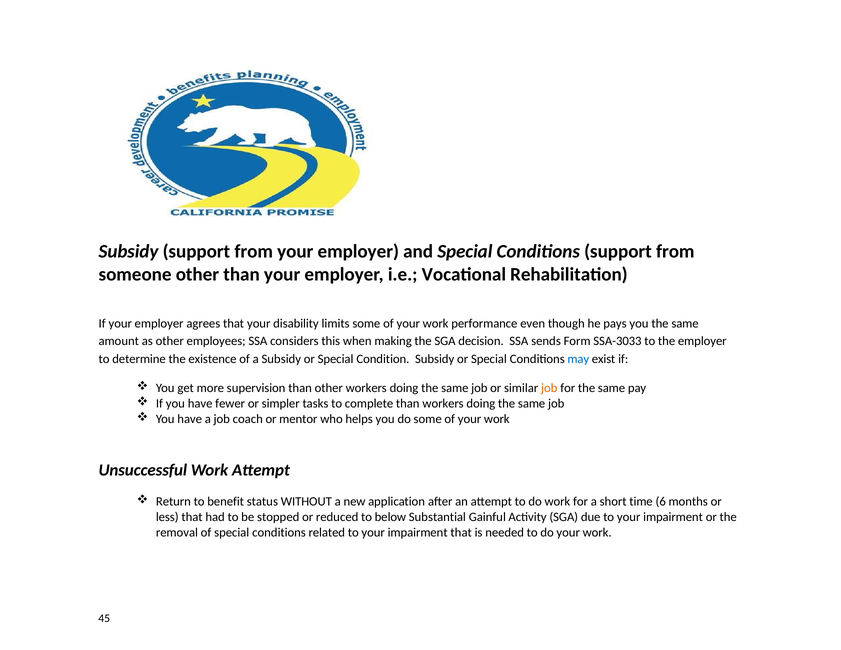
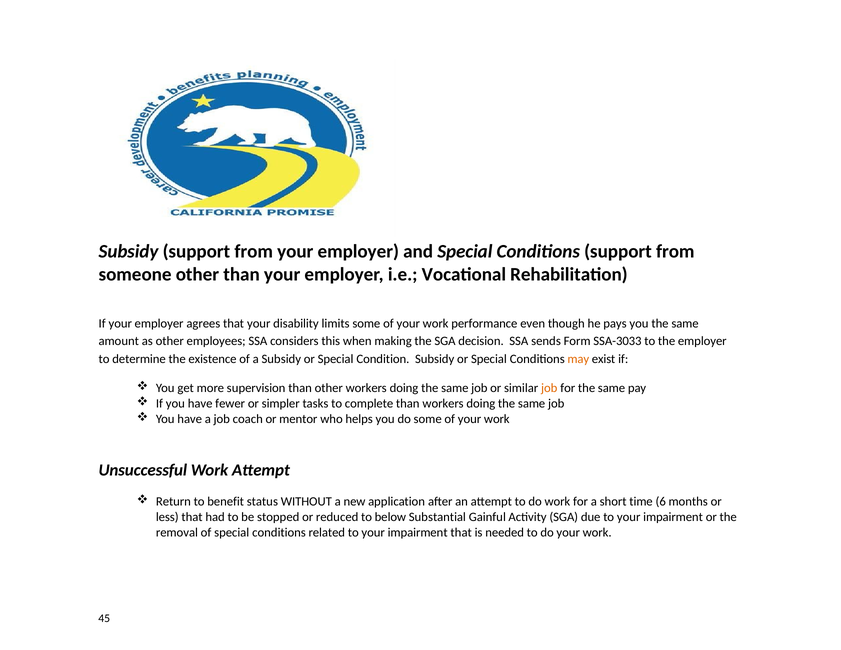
may colour: blue -> orange (578, 359)
